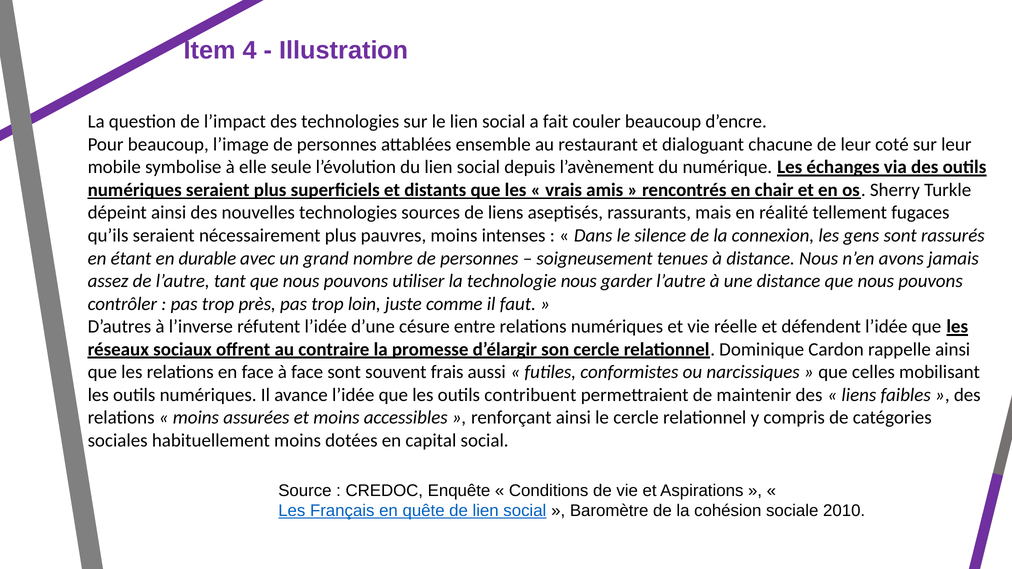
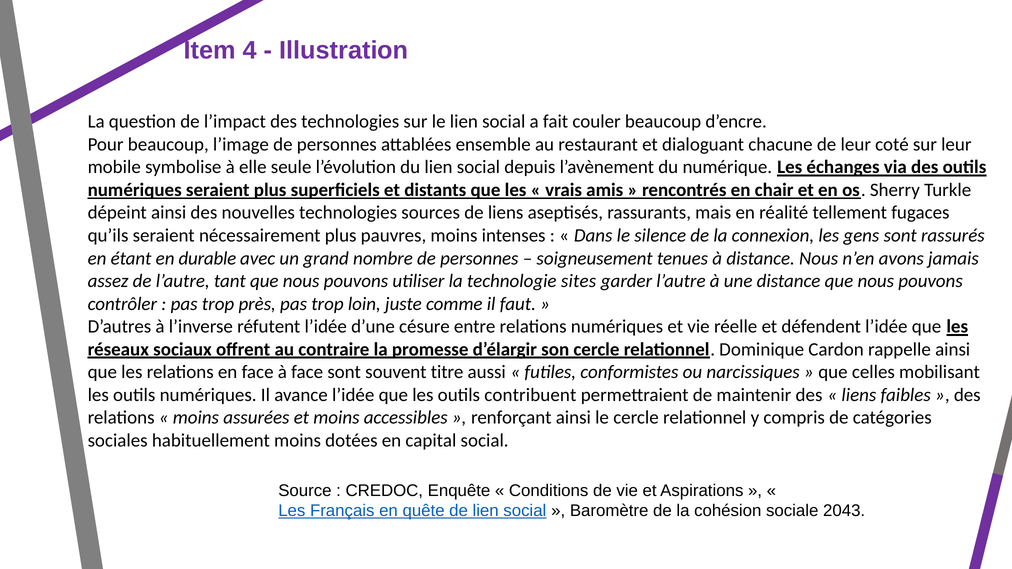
technologie nous: nous -> sites (579, 281)
frais: frais -> titre (447, 372)
2010: 2010 -> 2043 (844, 511)
